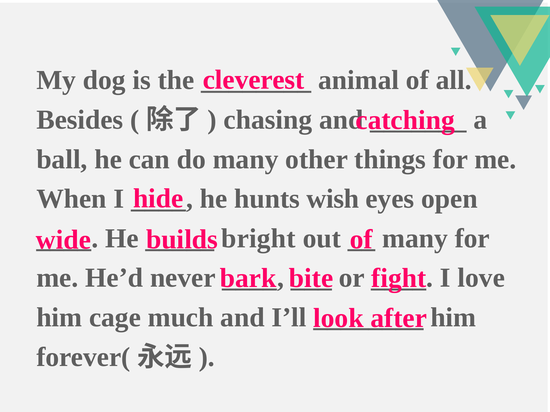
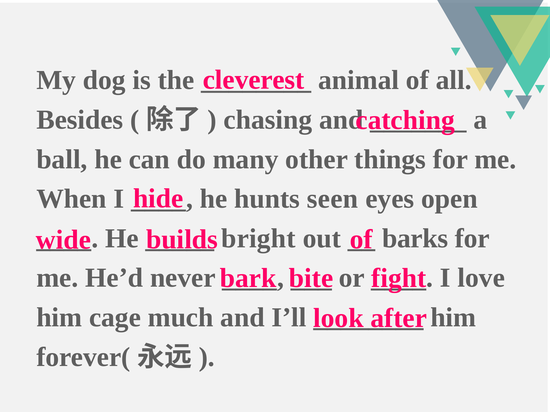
wish: wish -> seen (333, 199)
many: many -> barks (415, 239)
